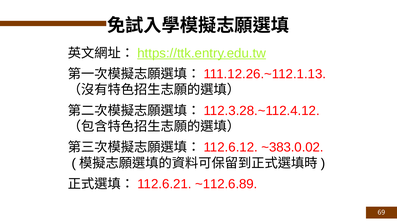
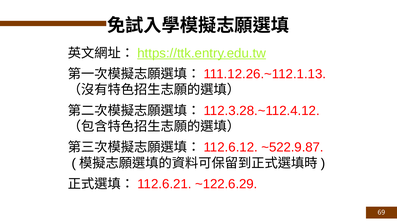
~383.0.02: ~383.0.02 -> ~522.9.87 (293, 148)
~112.6.89: ~112.6.89 -> ~122.6.29 (226, 184)
